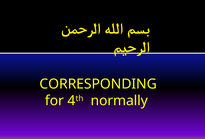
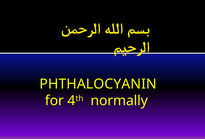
CORRESPONDING: CORRESPONDING -> PHTHALOCYANIN (98, 84)
